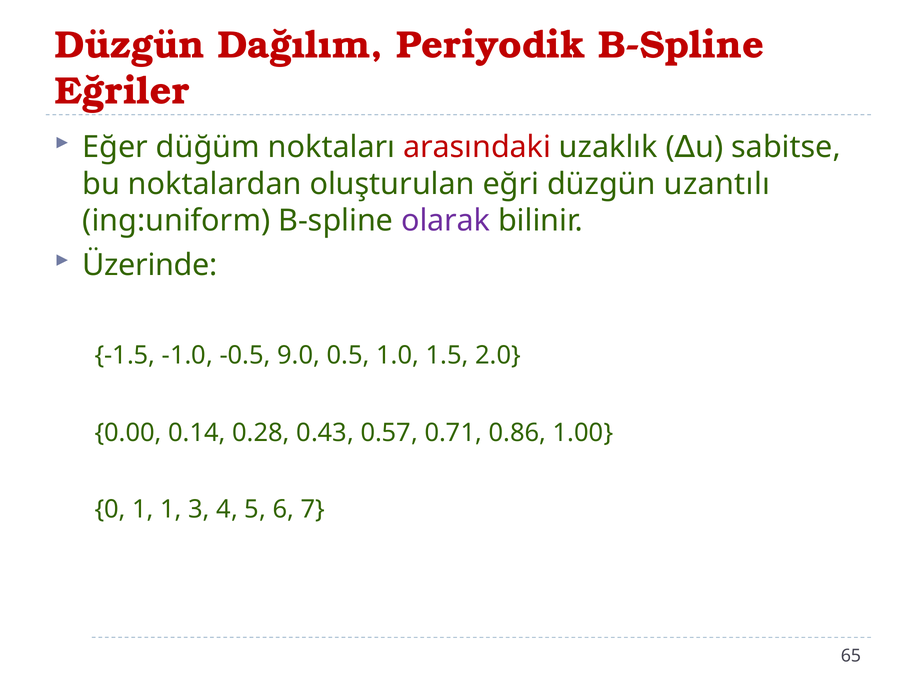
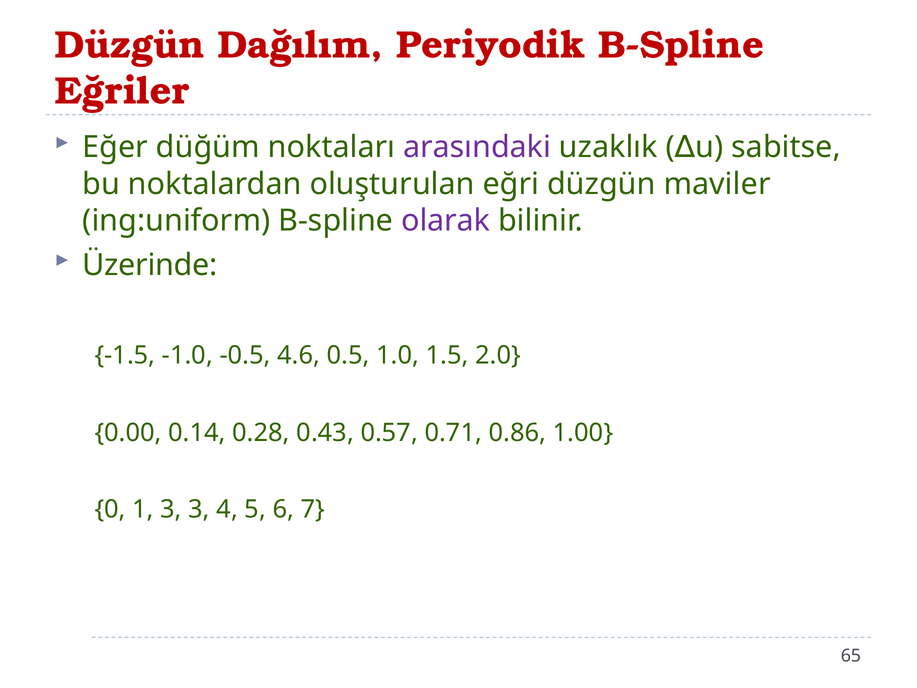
arasındaki colour: red -> purple (477, 147)
uzantılı: uzantılı -> maviler (717, 184)
9.0: 9.0 -> 4.6 (299, 355)
1 1: 1 -> 3 (171, 509)
